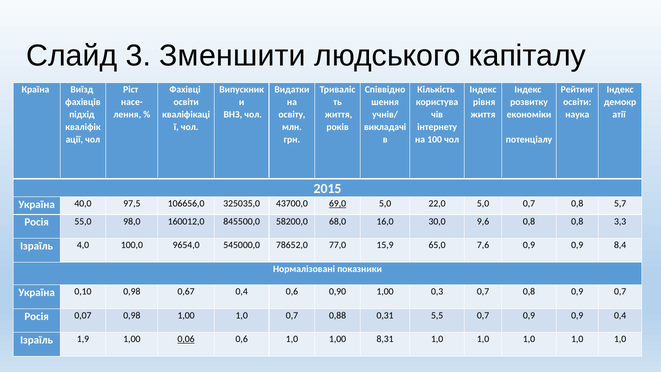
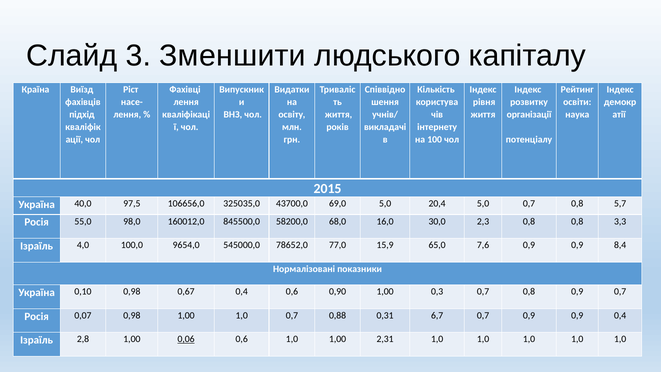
освіти: освіти -> лення (186, 102)
економіки: економіки -> організації (529, 114)
69,0 underline: present -> none (338, 204)
22,0: 22,0 -> 20,4 (437, 204)
9,6: 9,6 -> 2,3 (483, 221)
5,5: 5,5 -> 6,7 (437, 315)
1,9: 1,9 -> 2,8 (83, 339)
8,31: 8,31 -> 2,31 (385, 339)
